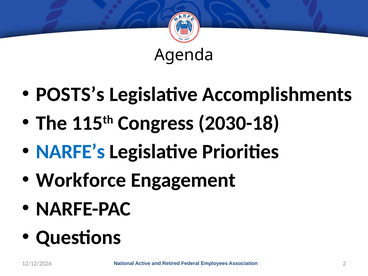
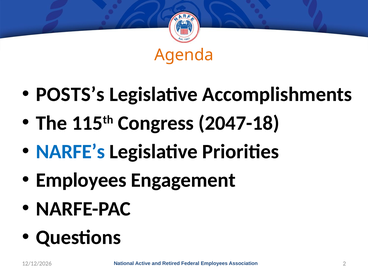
Agenda colour: black -> orange (184, 55)
2030-18: 2030-18 -> 2047-18 (239, 123)
Workforce: Workforce -> Employees (81, 180)
